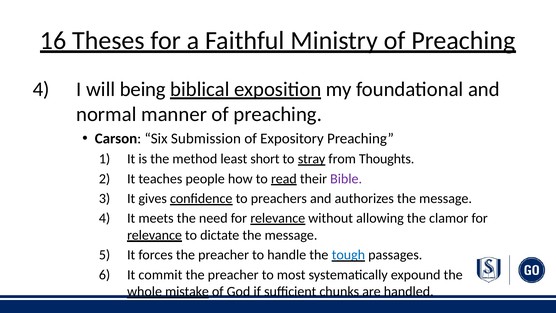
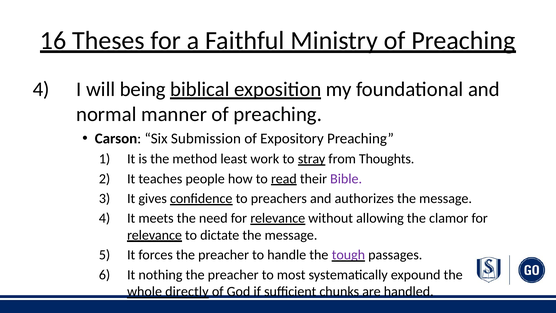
short: short -> work (265, 159)
tough colour: blue -> purple (348, 255)
commit: commit -> nothing (160, 275)
mistake: mistake -> directly (187, 291)
